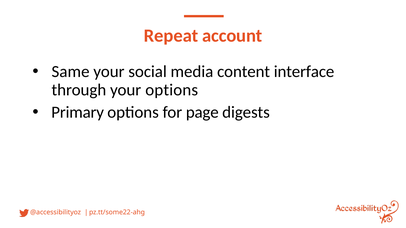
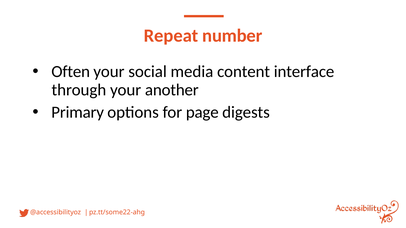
account: account -> number (232, 36)
Same: Same -> Often (71, 72)
your options: options -> another (172, 90)
